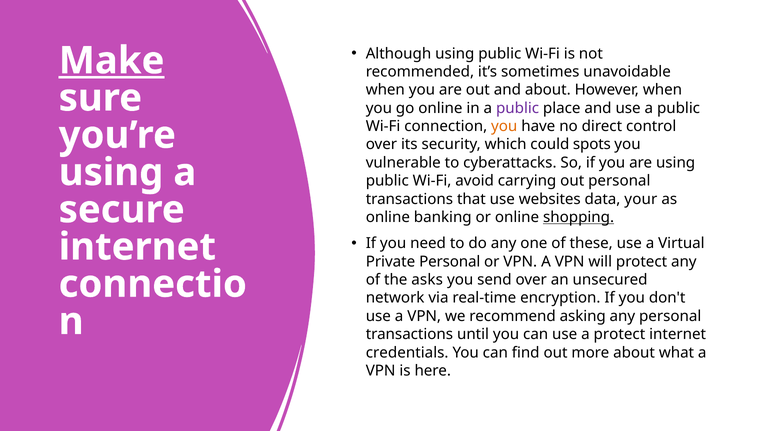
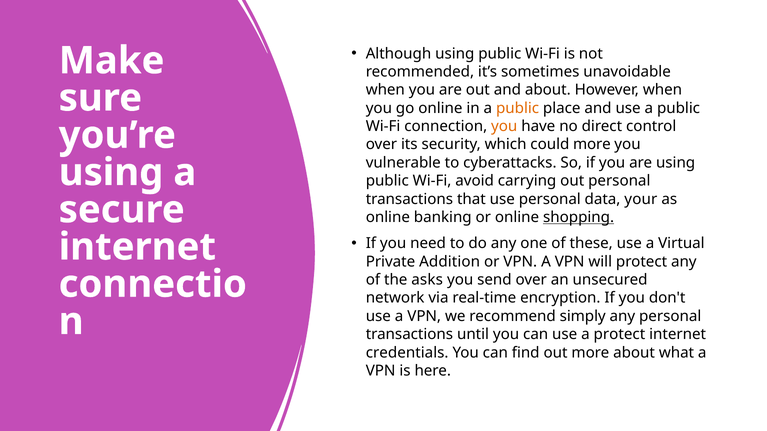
Make underline: present -> none (112, 61)
public colour: purple -> orange (518, 108)
could spots: spots -> more (592, 145)
use websites: websites -> personal (550, 199)
Private Personal: Personal -> Addition (450, 262)
asking: asking -> simply (583, 316)
